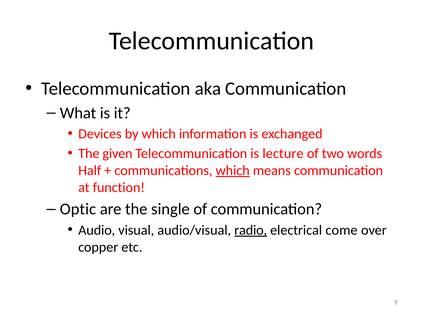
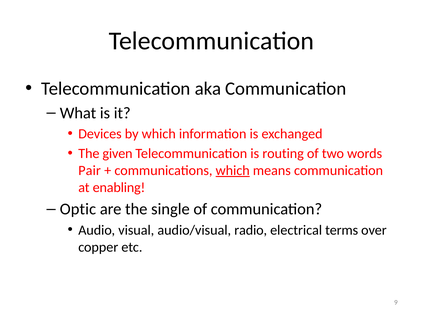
lecture: lecture -> routing (283, 154)
Half: Half -> Pair (90, 171)
function: function -> enabling (119, 188)
radio underline: present -> none (251, 230)
come: come -> terms (342, 230)
